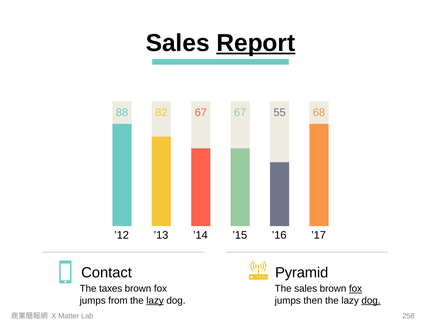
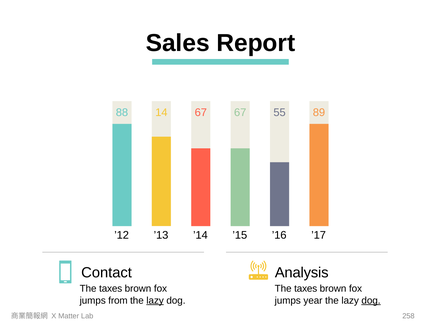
Report underline: present -> none (256, 43)
82: 82 -> 14 (161, 113)
68: 68 -> 89 (319, 113)
Pyramid: Pyramid -> Analysis (302, 272)
sales: sales -> taxes (306, 288)
fox underline: present -> none (356, 288)
then: then -> year (313, 300)
